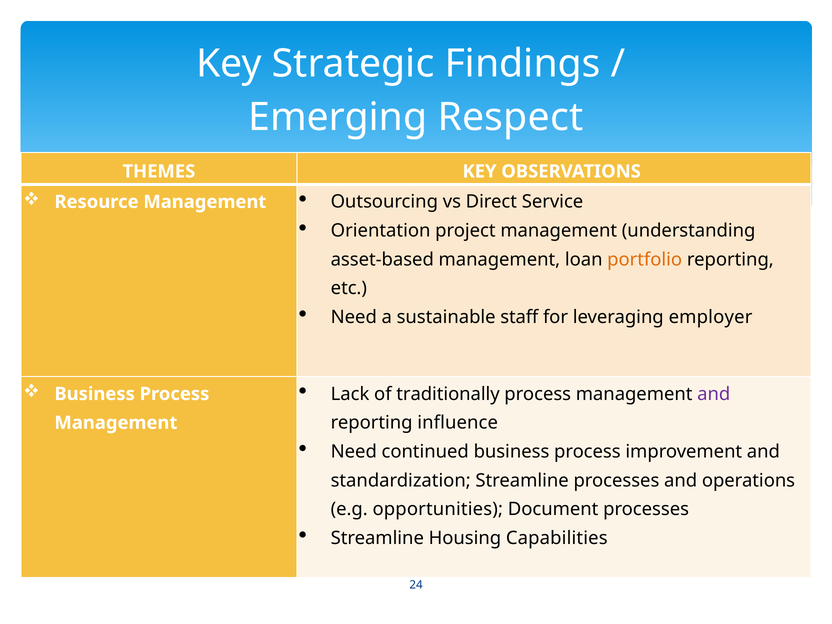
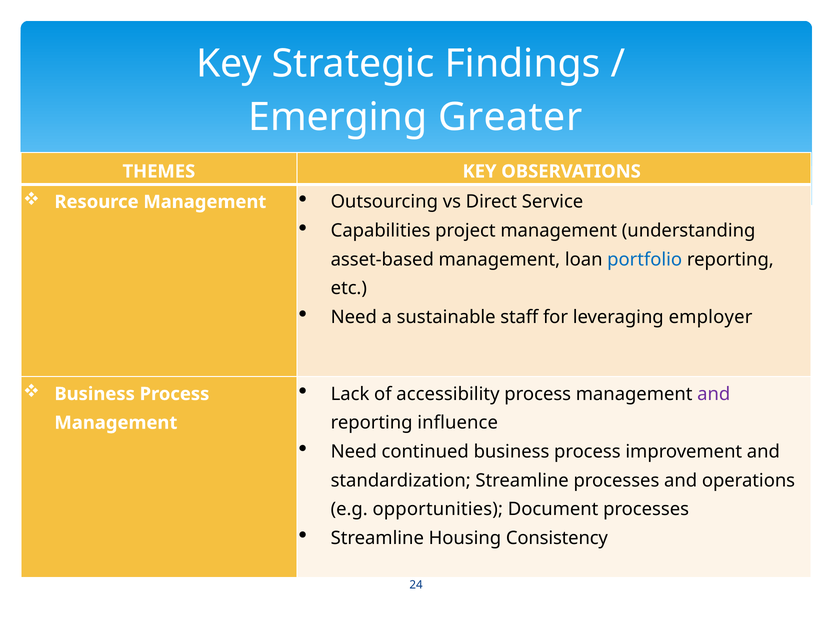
Respect: Respect -> Greater (510, 117)
Orientation: Orientation -> Capabilities (381, 231)
portfolio colour: orange -> blue (645, 260)
traditionally: traditionally -> accessibility (448, 394)
Capabilities: Capabilities -> Consistency (557, 538)
